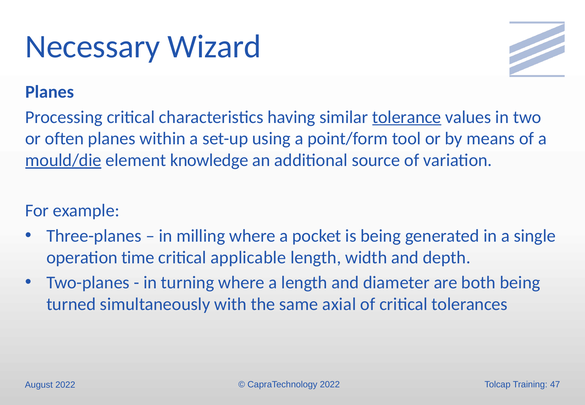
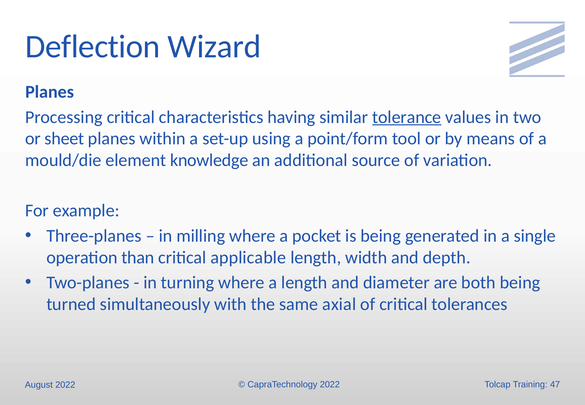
Necessary: Necessary -> Deflection (93, 47)
often: often -> sheet (64, 139)
mould/die underline: present -> none (63, 160)
time: time -> than (138, 257)
